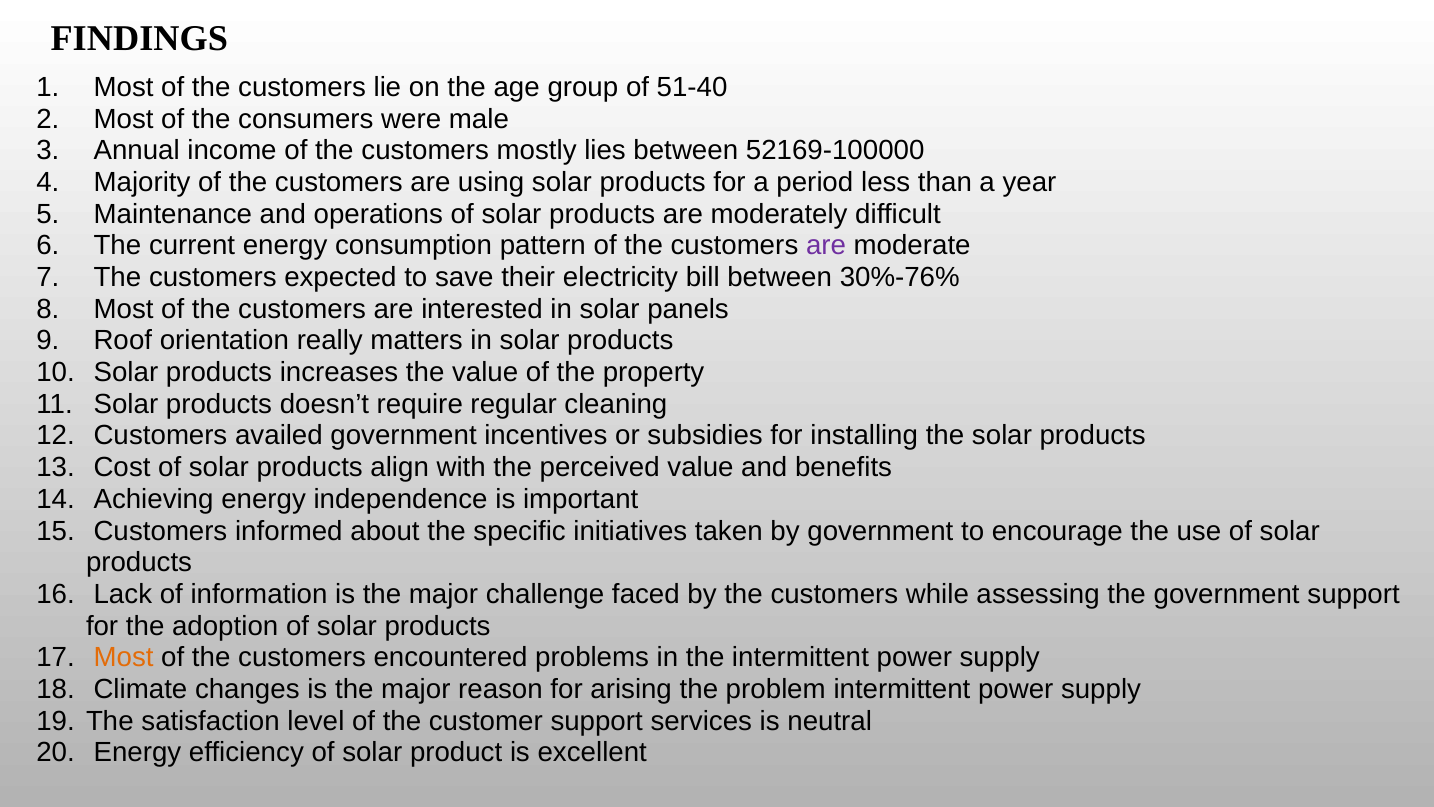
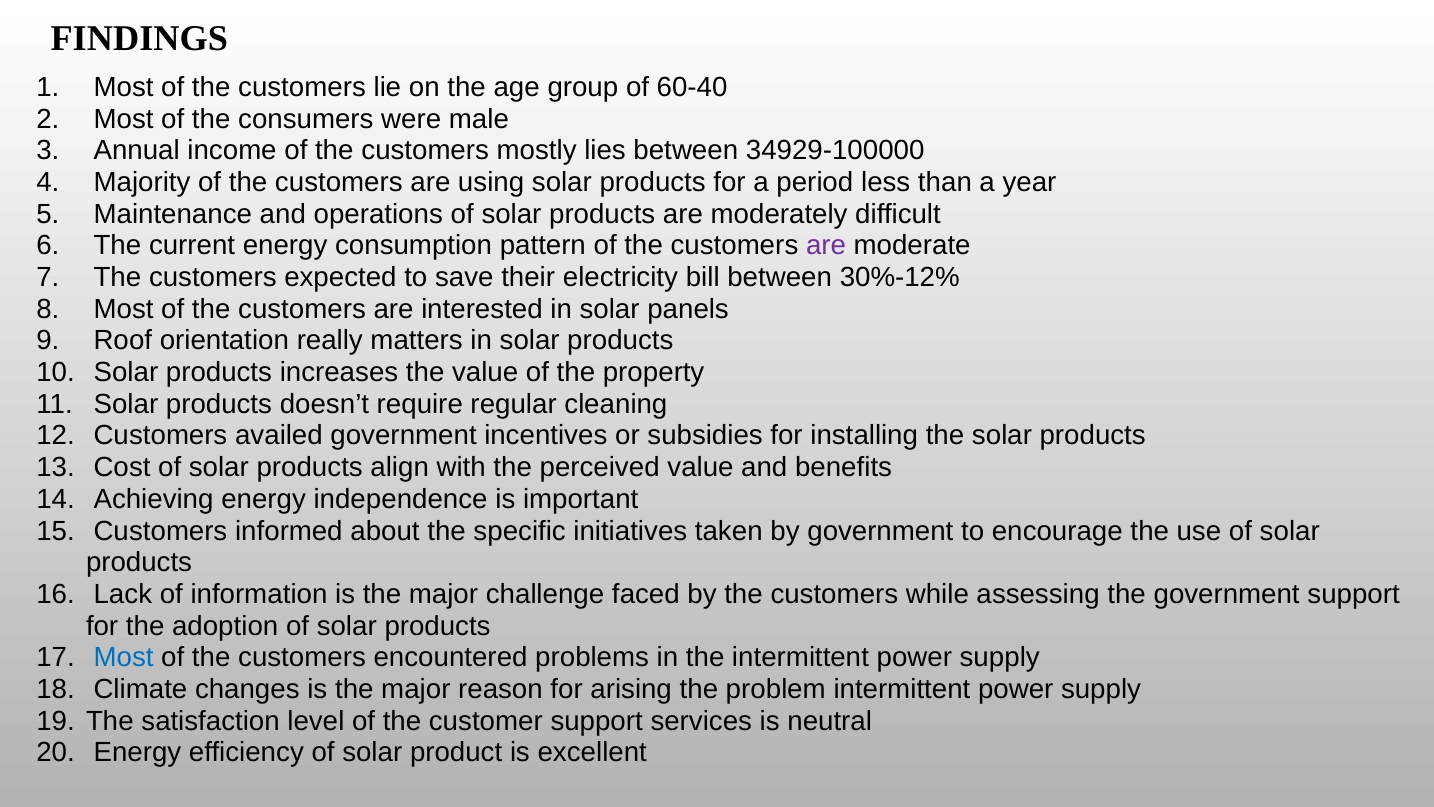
51-40: 51-40 -> 60-40 (692, 87)
52169-100000: 52169-100000 -> 34929-100000 (835, 151)
30%-76%: 30%-76% -> 30%-12% (900, 277)
Most colour: orange -> blue (124, 657)
